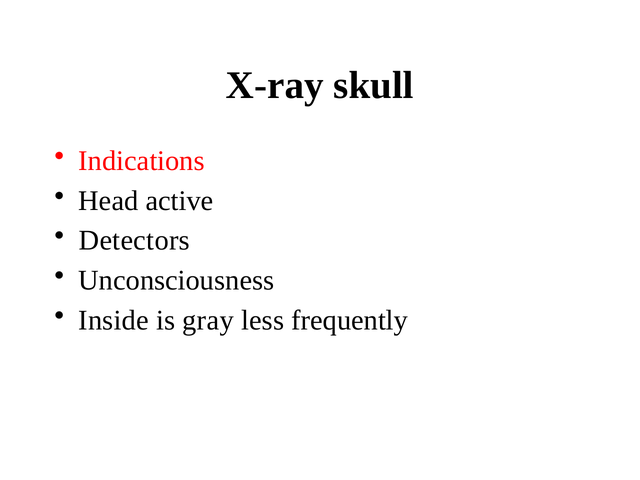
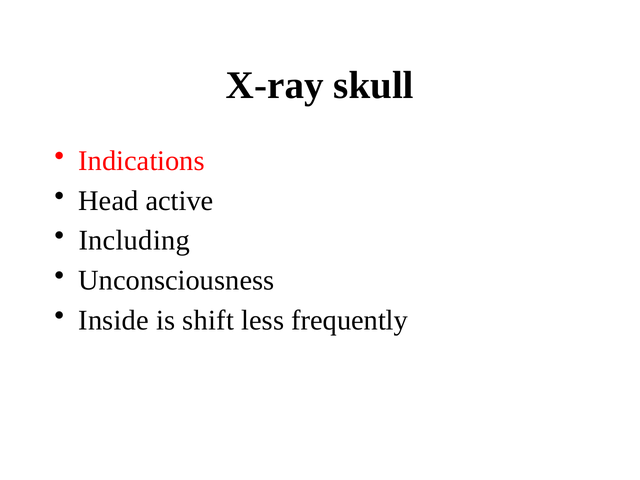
Detectors: Detectors -> Including (134, 241)
gray: gray -> shift (208, 320)
